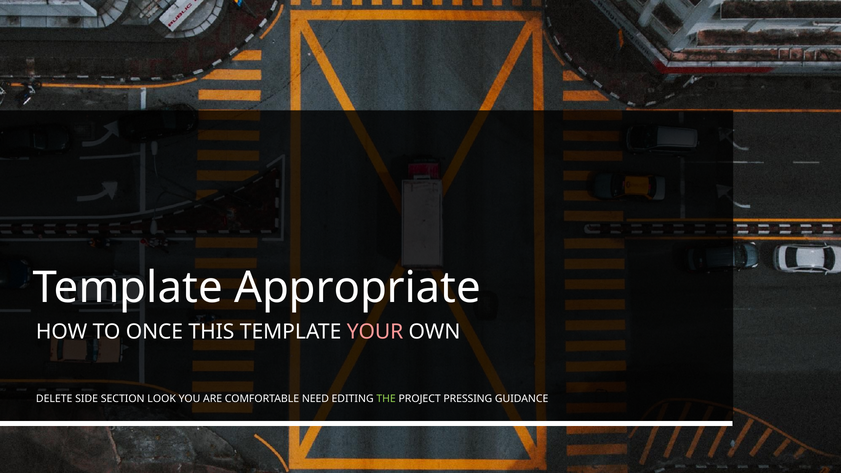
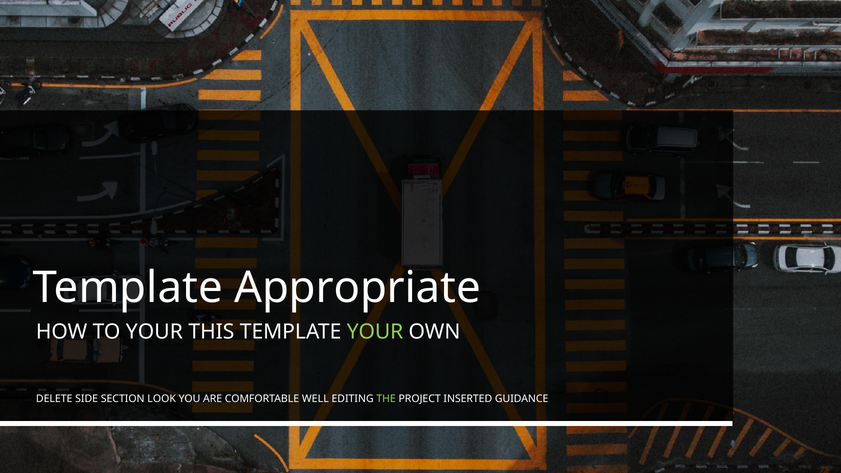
TO ONCE: ONCE -> YOUR (154, 332)
YOUR colour: pink -> light green (375, 332)
NEED: NEED -> WELL (315, 399)
PRESSING: PRESSING -> INSERTED (468, 399)
